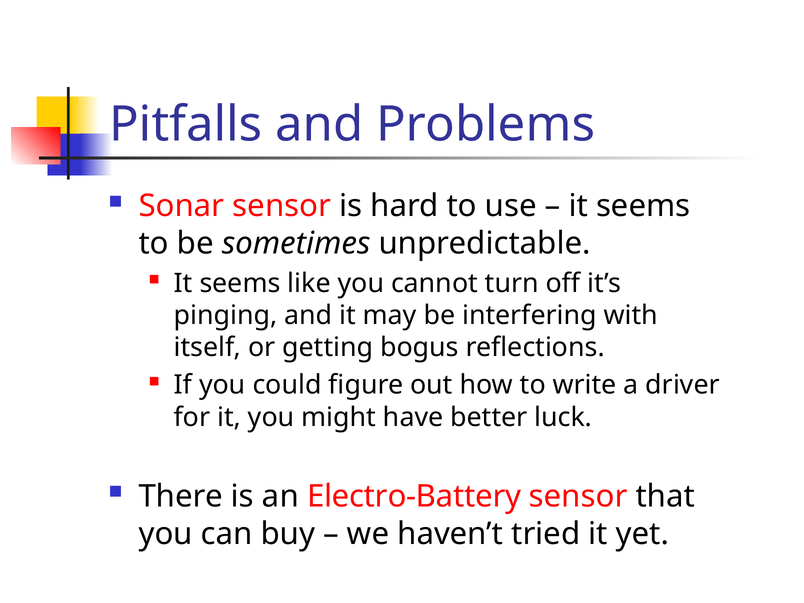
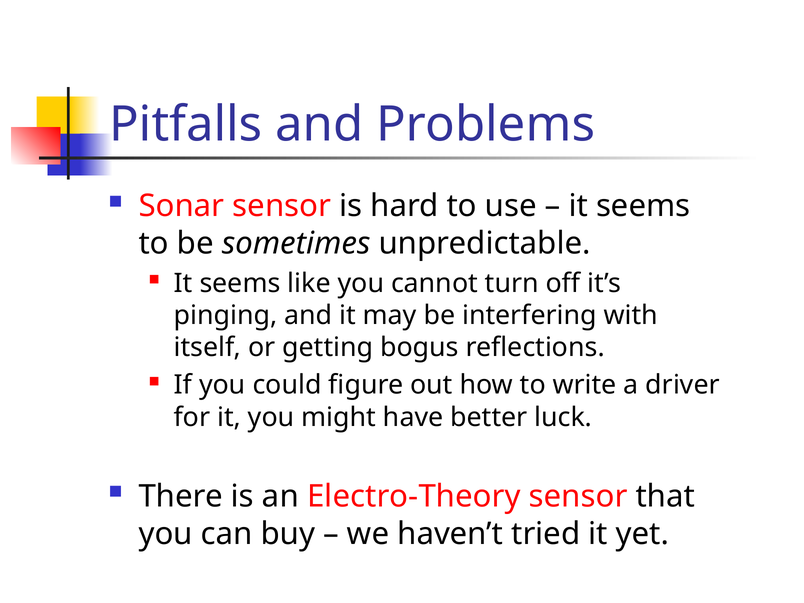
Electro-Battery: Electro-Battery -> Electro-Theory (414, 496)
